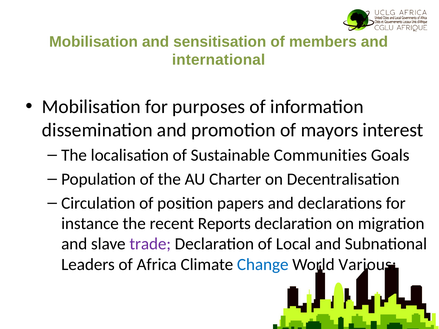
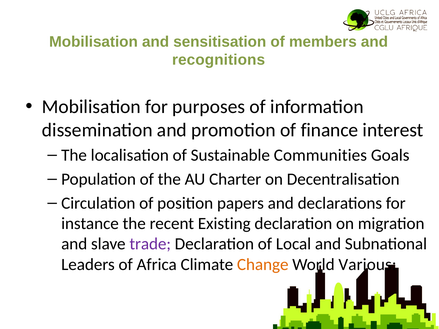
international: international -> recognitions (219, 60)
mayors: mayors -> finance (329, 130)
Reports: Reports -> Existing (224, 224)
Change colour: blue -> orange (263, 265)
